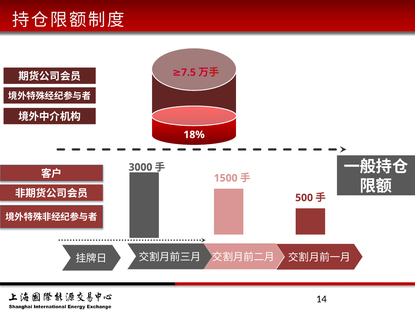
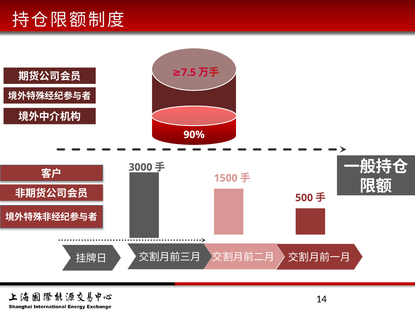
18%: 18% -> 90% (194, 134)
